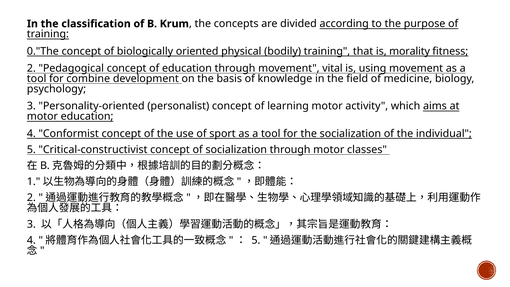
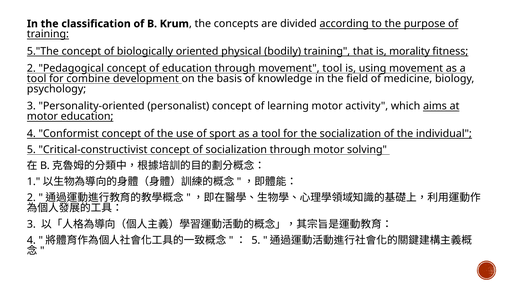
0."The: 0."The -> 5."The (43, 51)
movement vital: vital -> tool (332, 68)
classes: classes -> solving (367, 150)
